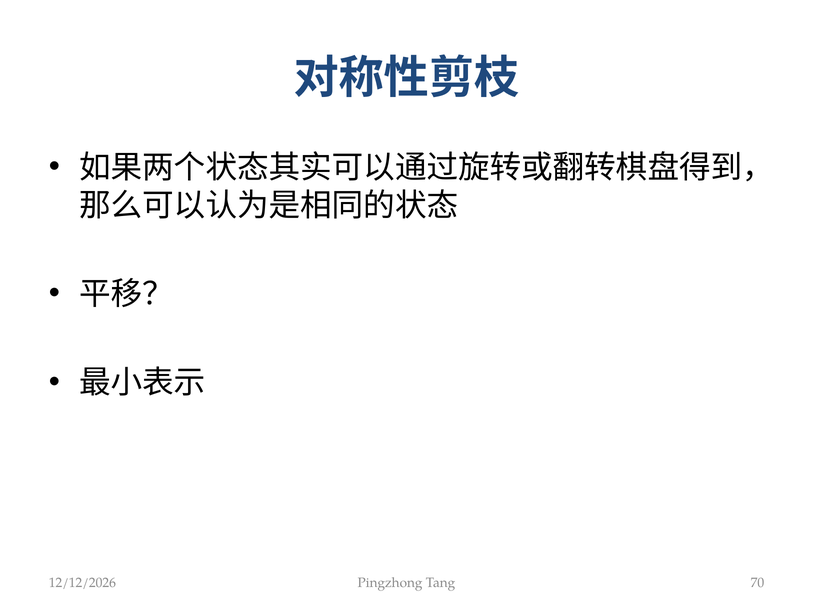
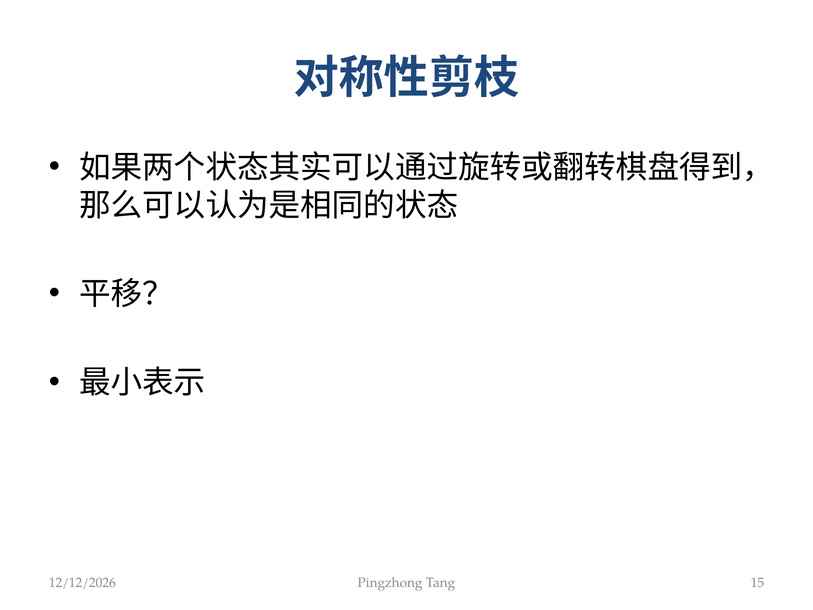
70: 70 -> 15 (757, 582)
